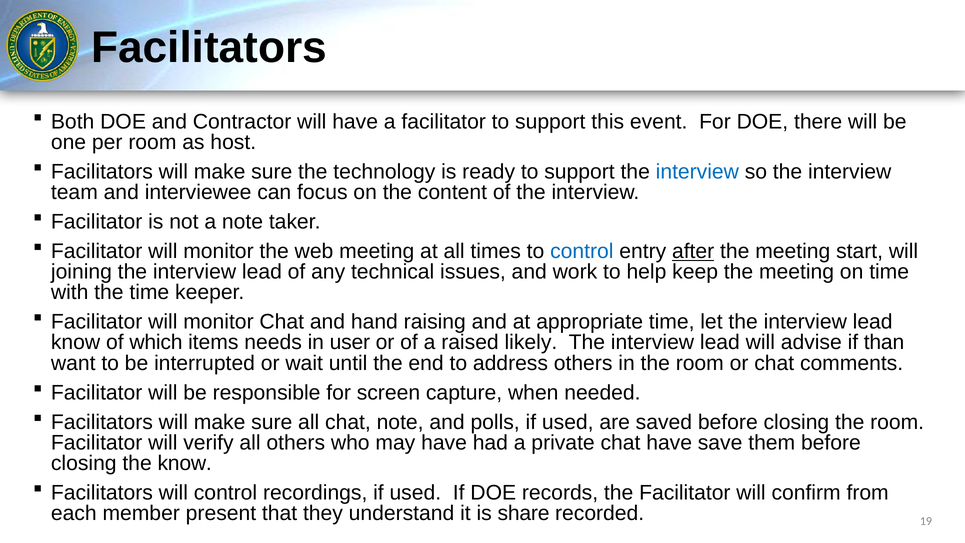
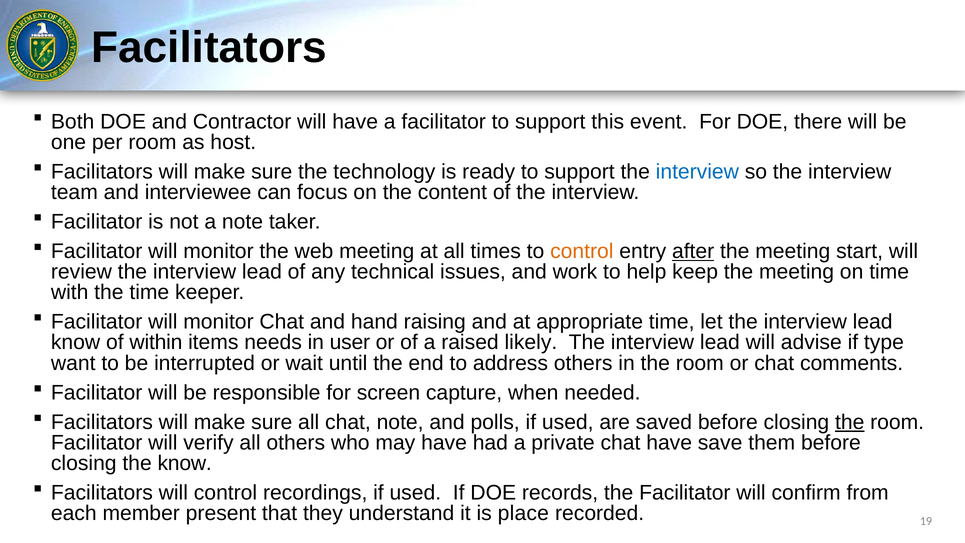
control colour: blue -> orange (582, 251)
joining: joining -> review (81, 272)
which: which -> within (156, 342)
than: than -> type (884, 342)
the underline: none -> present (850, 422)
share: share -> place (523, 513)
